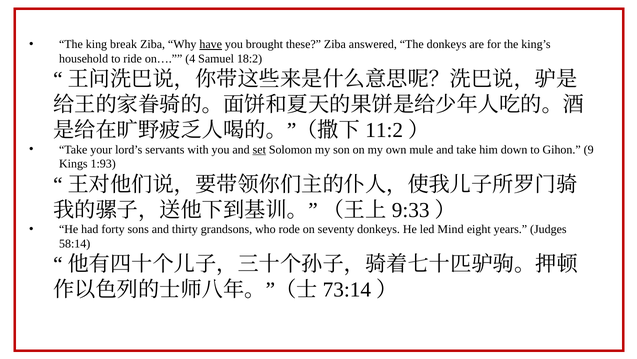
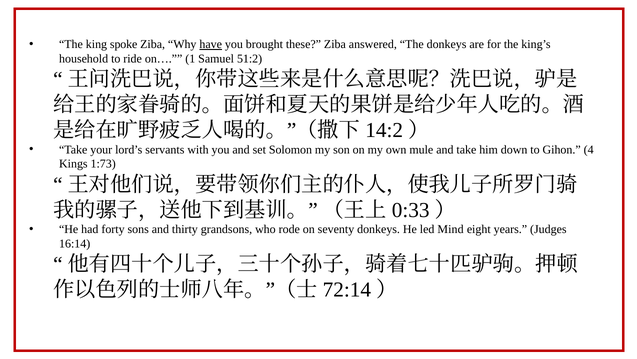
break: break -> spoke (124, 44)
4: 4 -> 1 (190, 59)
18:2: 18:2 -> 51:2 (250, 59)
11:2: 11:2 -> 14:2 (384, 130)
set underline: present -> none (259, 149)
9: 9 -> 4 (589, 149)
1:93: 1:93 -> 1:73 (103, 164)
9:33: 9:33 -> 0:33 (411, 210)
58:14: 58:14 -> 16:14 (75, 243)
73:14: 73:14 -> 72:14 (347, 289)
